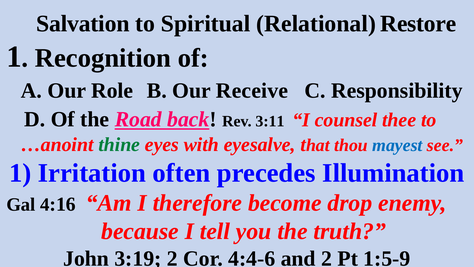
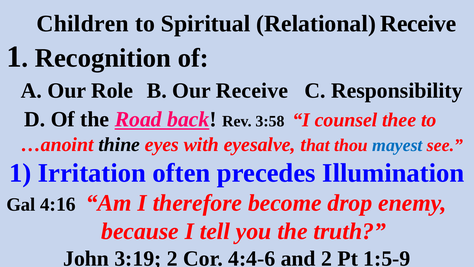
Salvation: Salvation -> Children (83, 24)
Relational Restore: Restore -> Receive (418, 24)
3:11: 3:11 -> 3:58 (270, 121)
thine colour: green -> black (119, 144)
